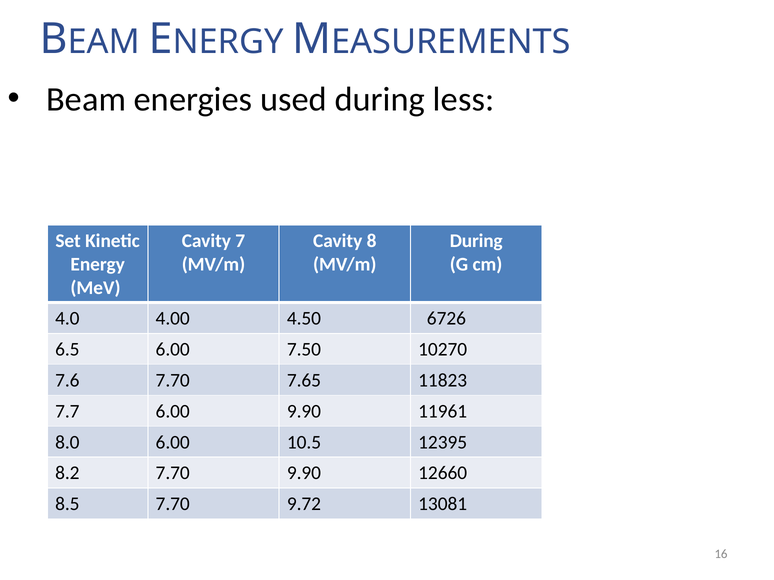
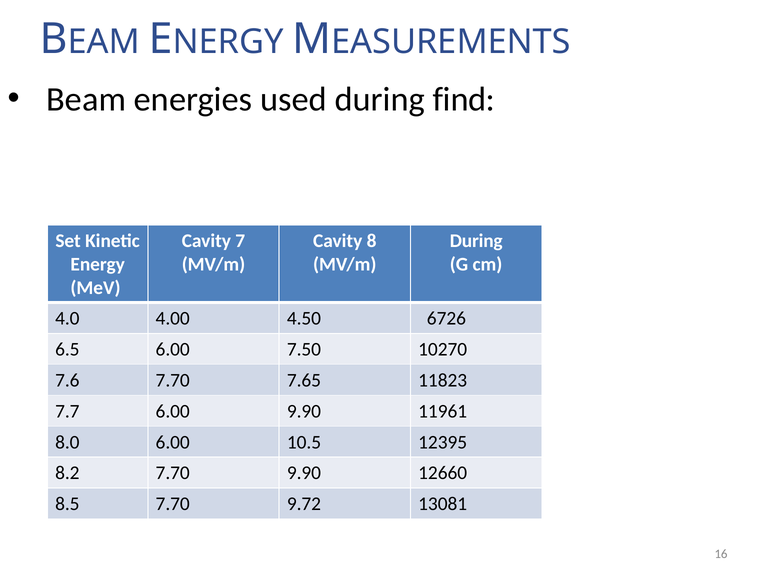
less: less -> find (464, 99)
